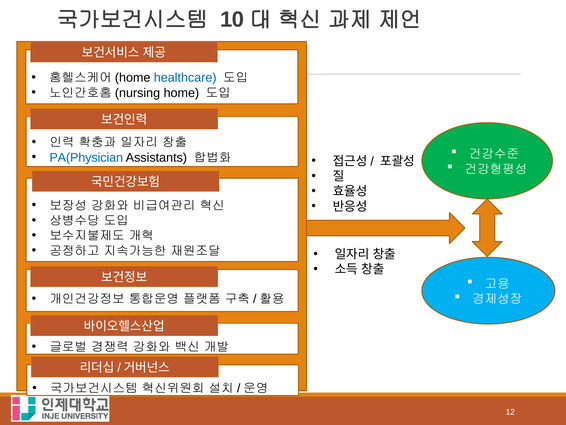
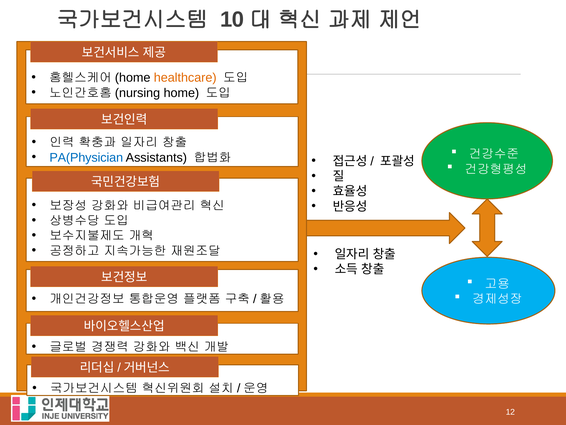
healthcare colour: blue -> orange (185, 78)
